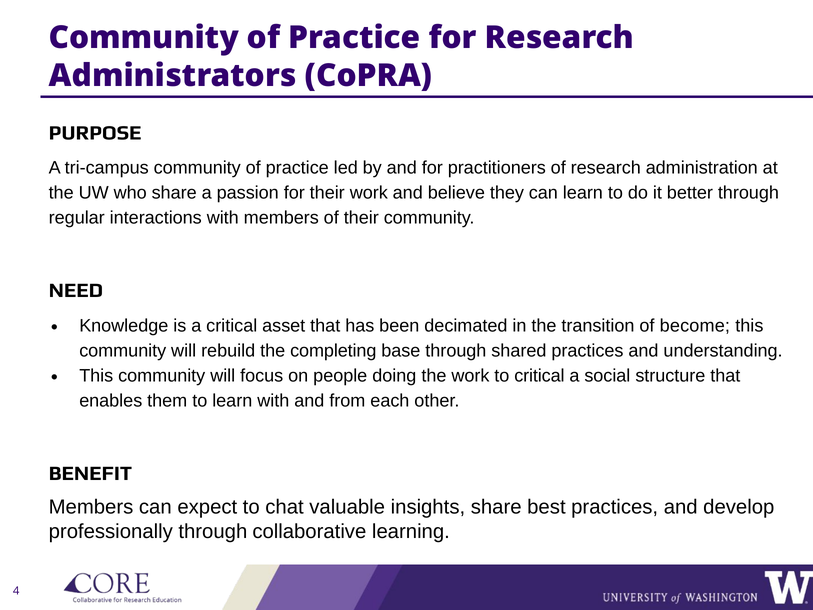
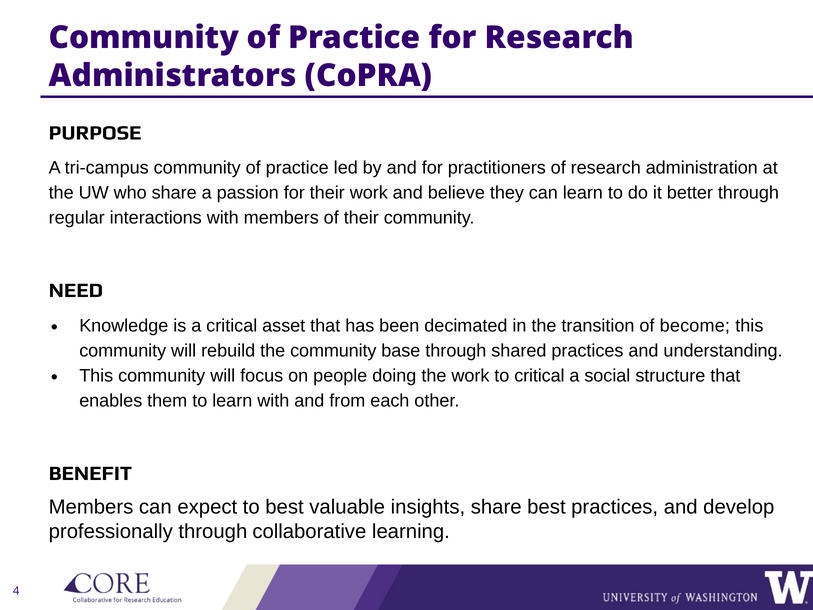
the completing: completing -> community (333, 351)
to chat: chat -> best (285, 507)
